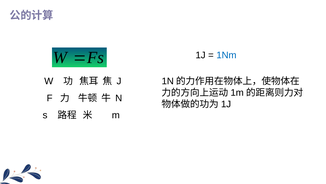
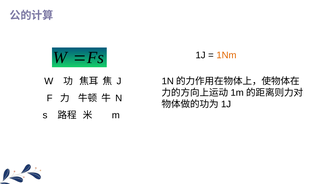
1Nm colour: blue -> orange (226, 55)
